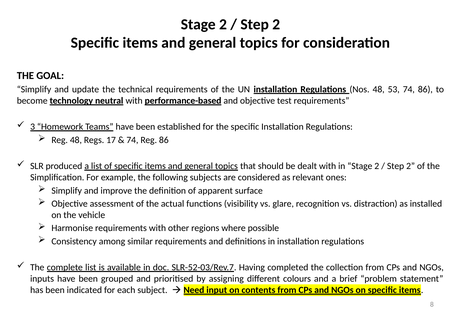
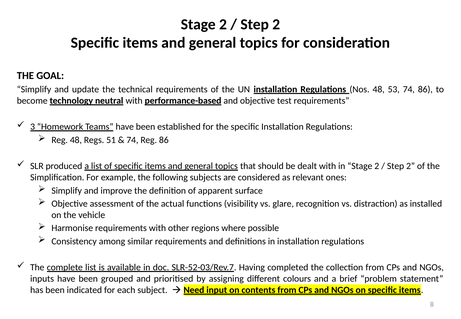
17: 17 -> 51 (111, 140)
